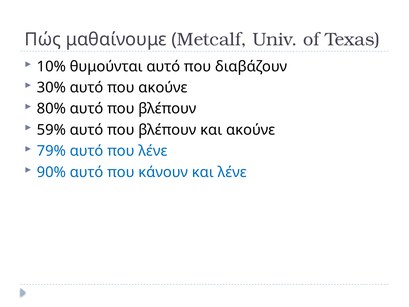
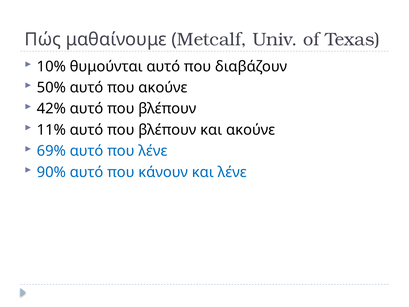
30%: 30% -> 50% (51, 88)
80%: 80% -> 42% (51, 109)
59%: 59% -> 11% (51, 130)
79%: 79% -> 69% (51, 151)
